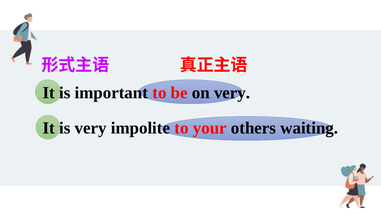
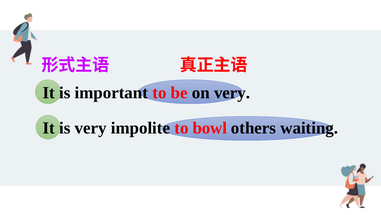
your: your -> bowl (210, 128)
